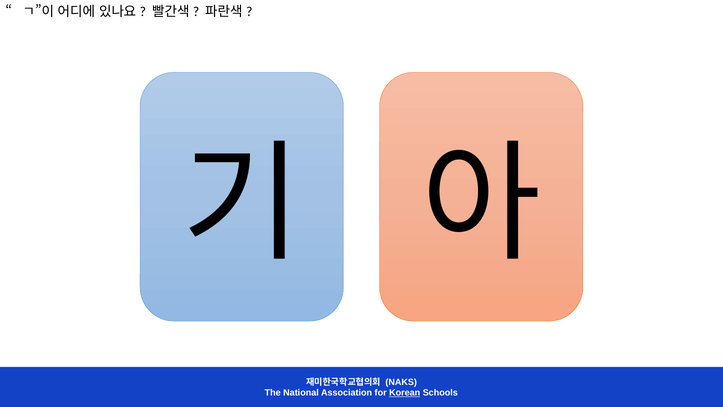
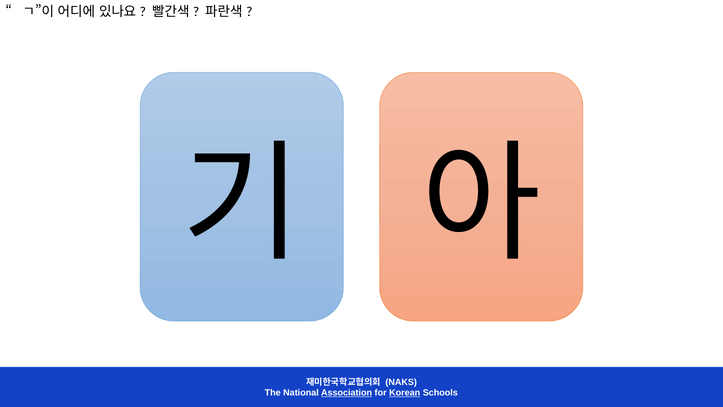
Association underline: none -> present (347, 393)
